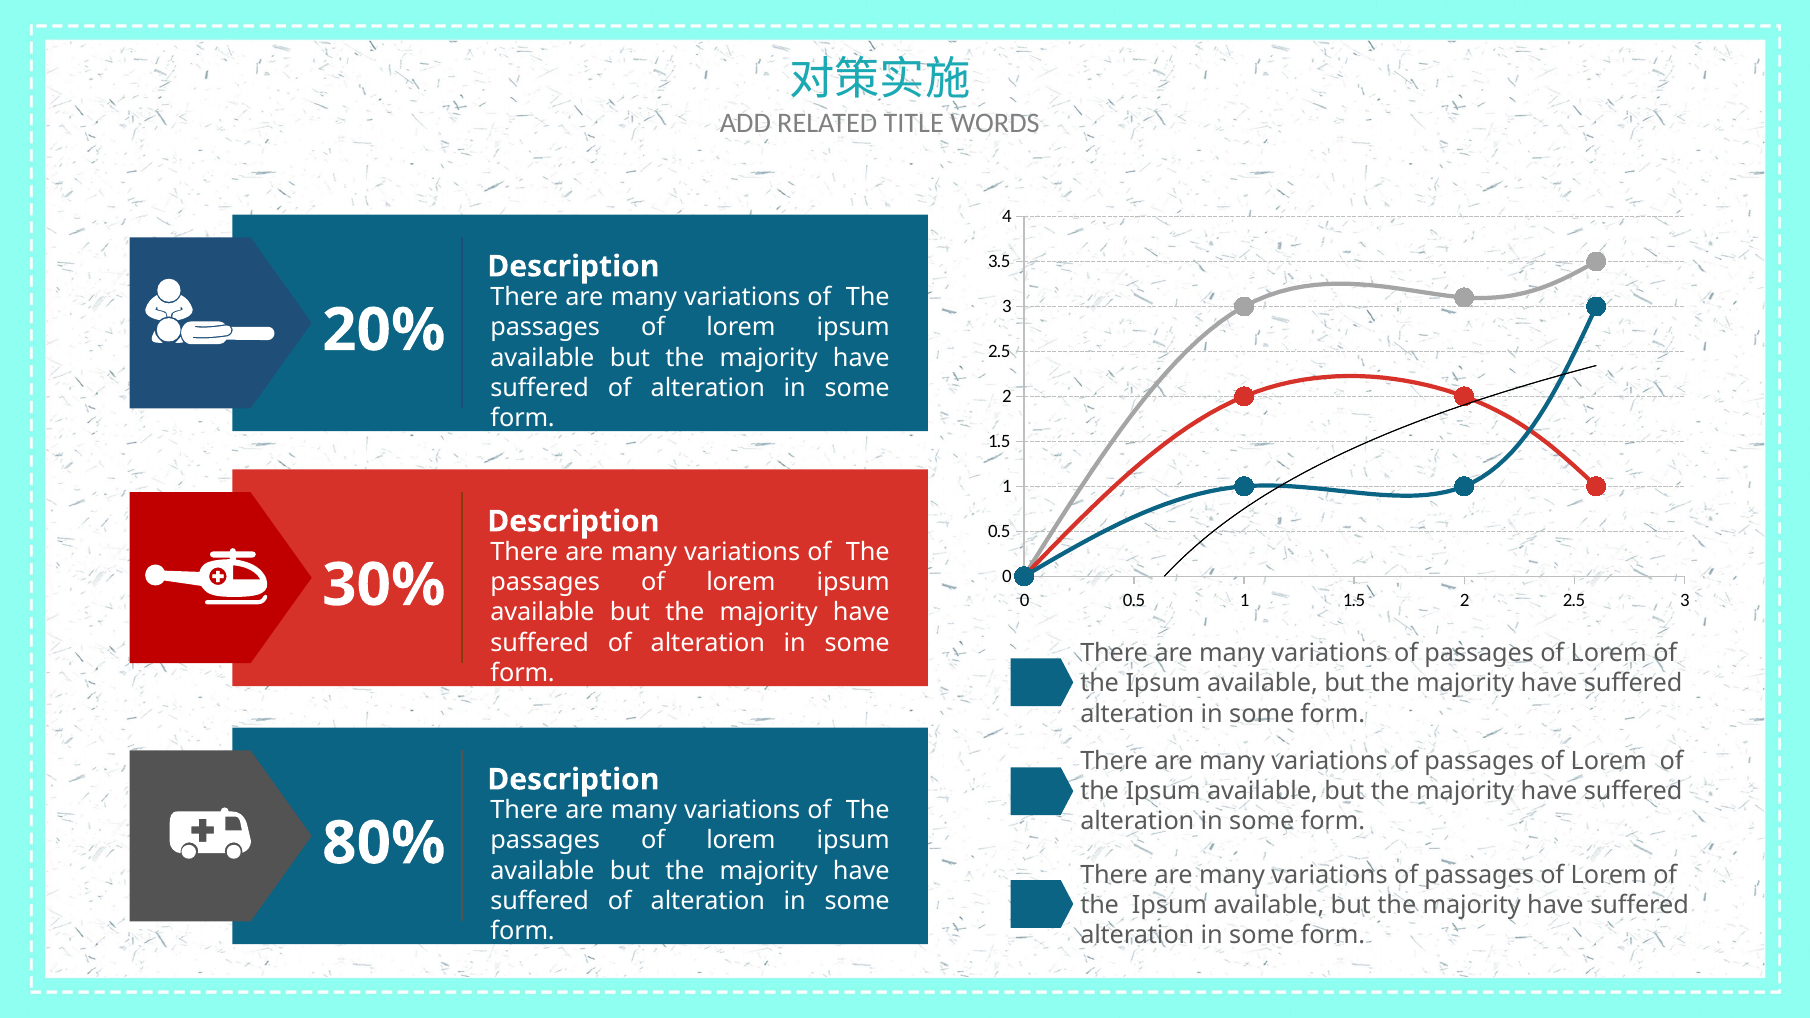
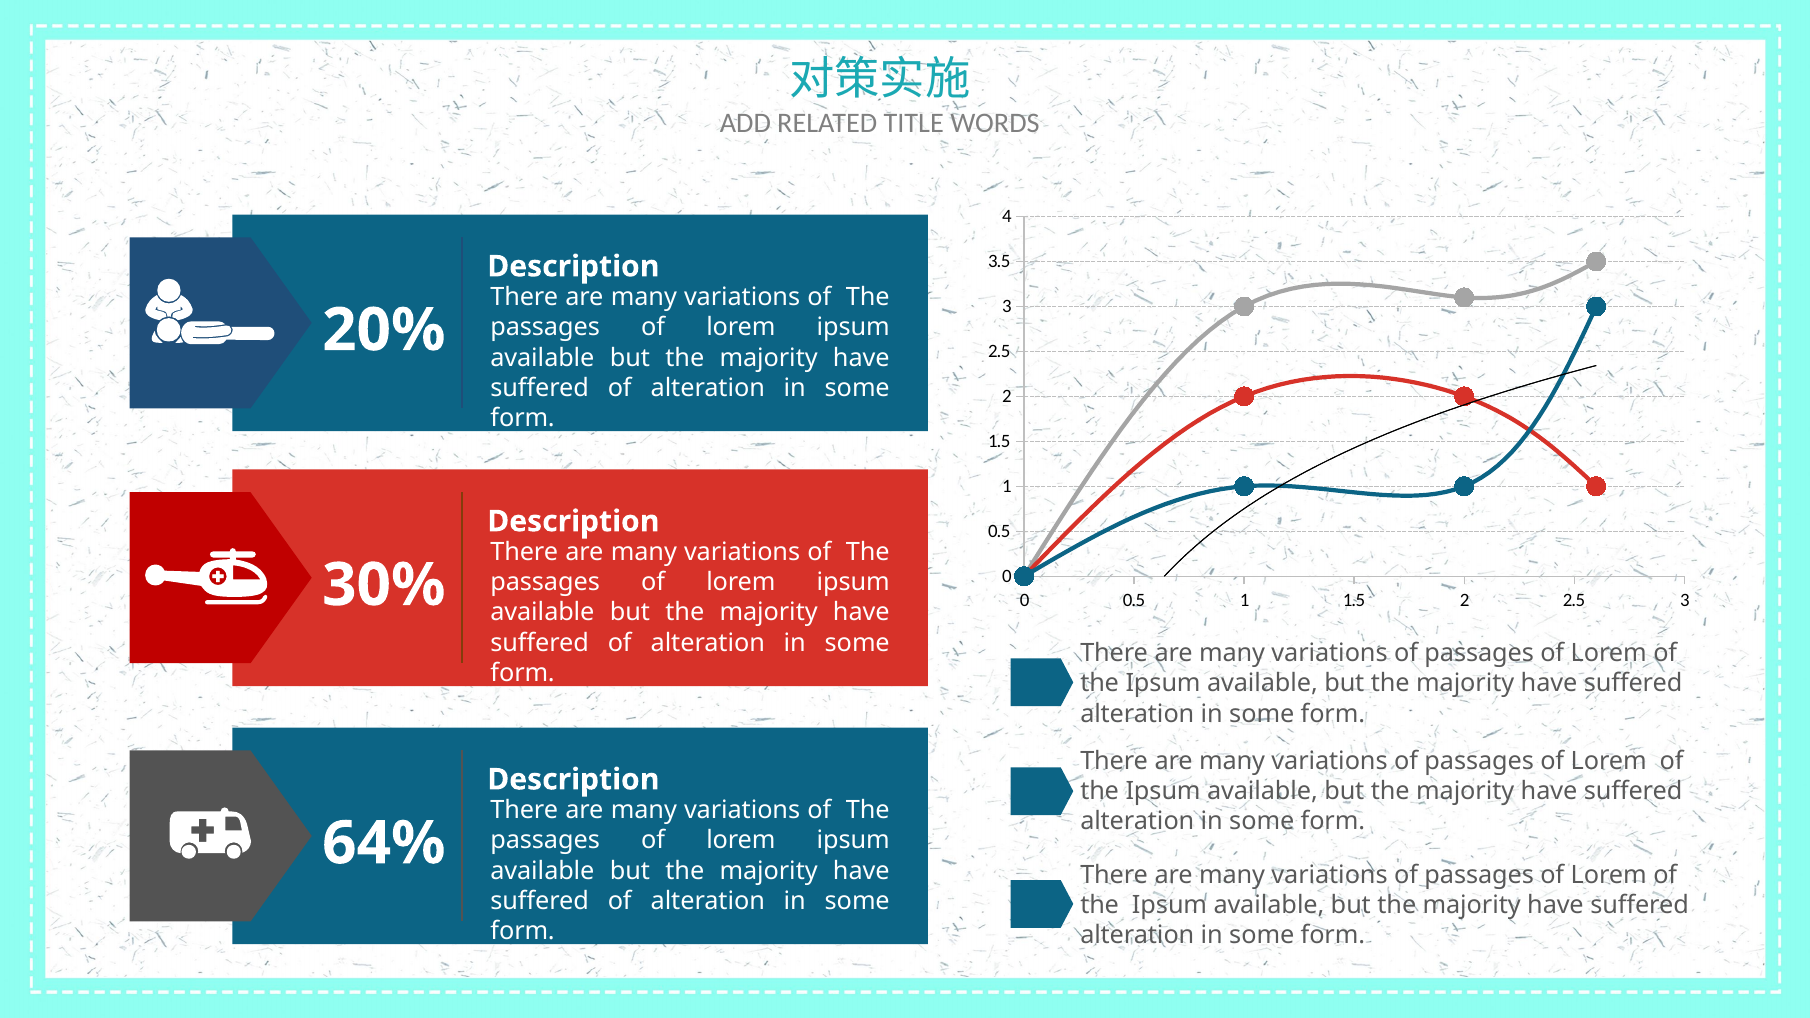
80%: 80% -> 64% (384, 843)
